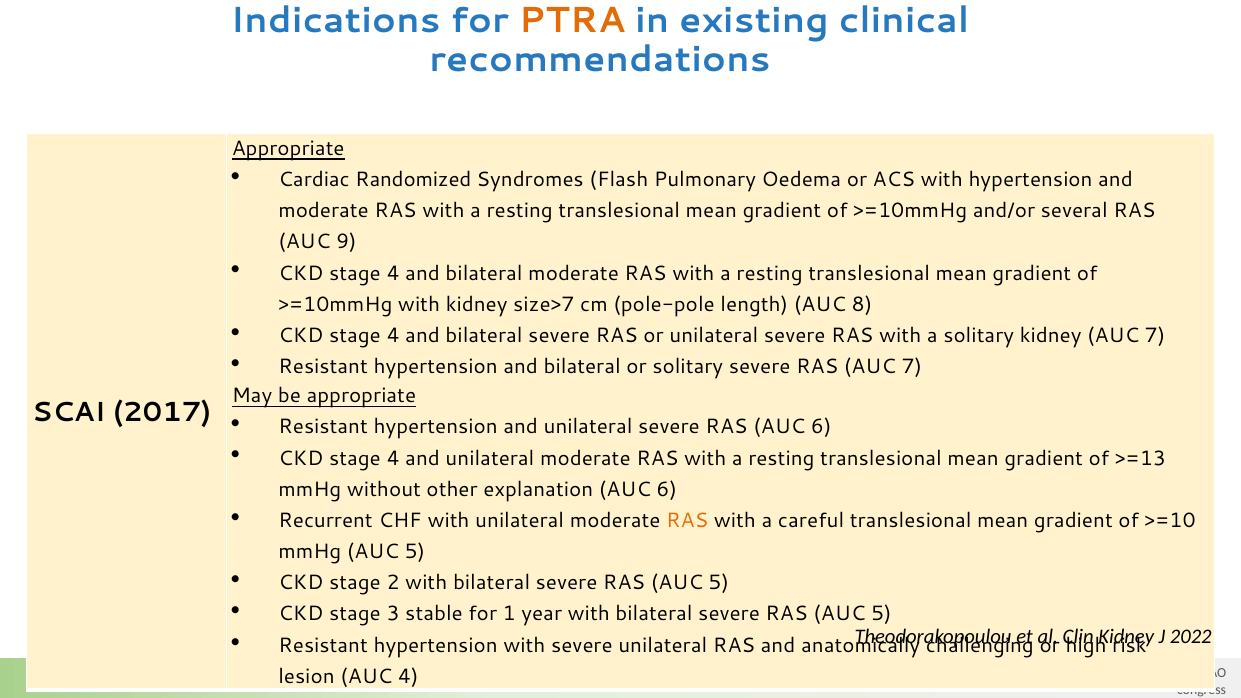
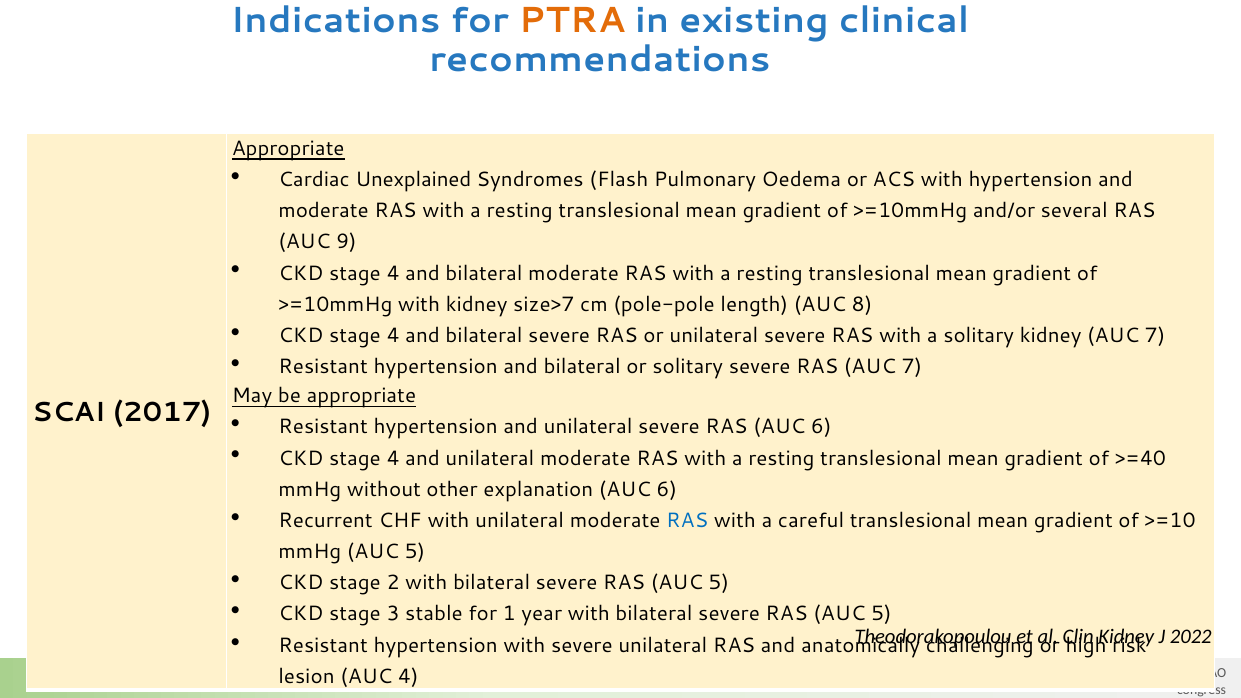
Randomized: Randomized -> Unexplained (413, 180)
>=13: >=13 -> >=40 (1140, 458)
RAS colour: orange -> blue (687, 521)
